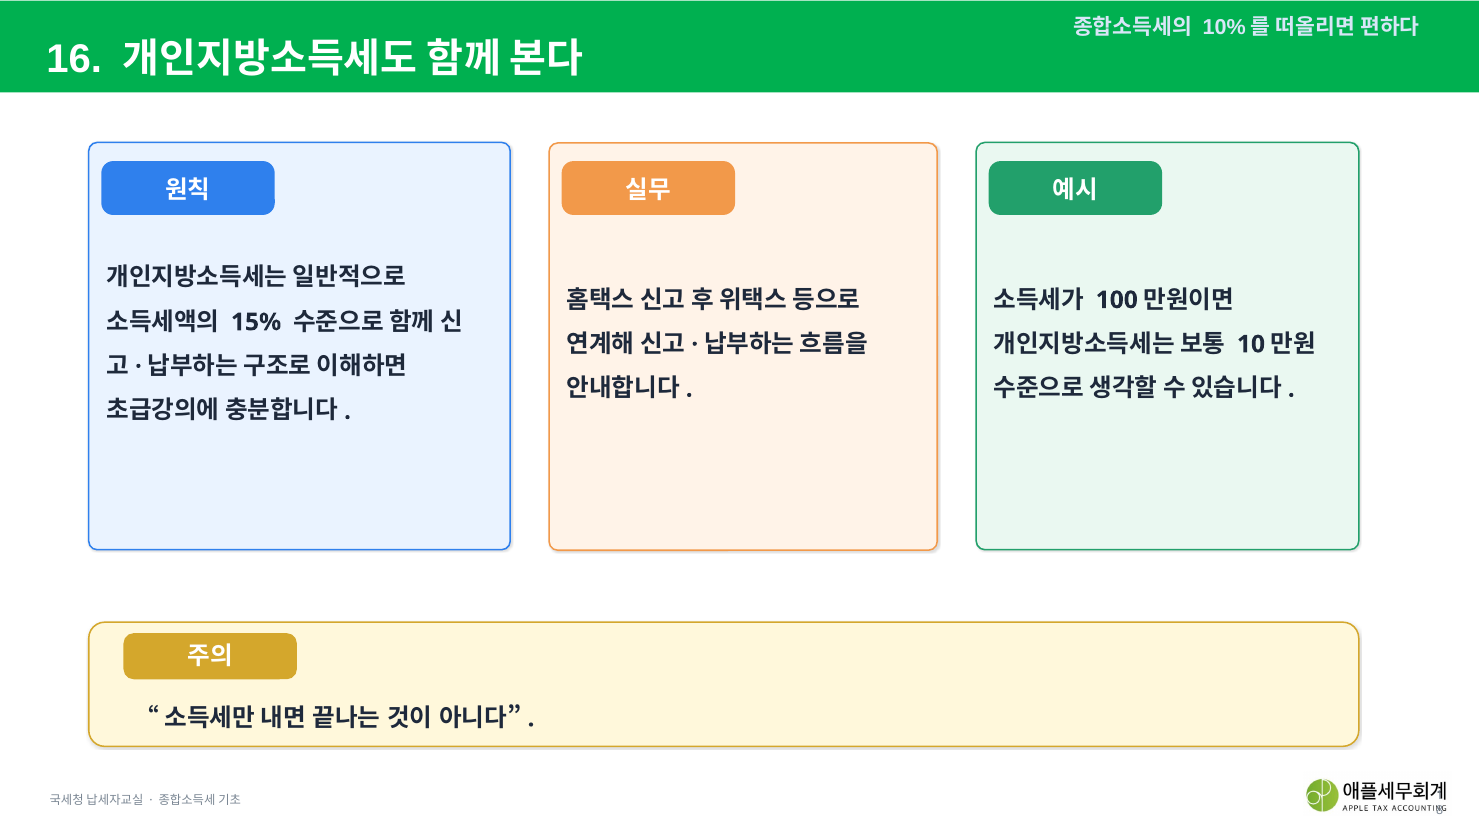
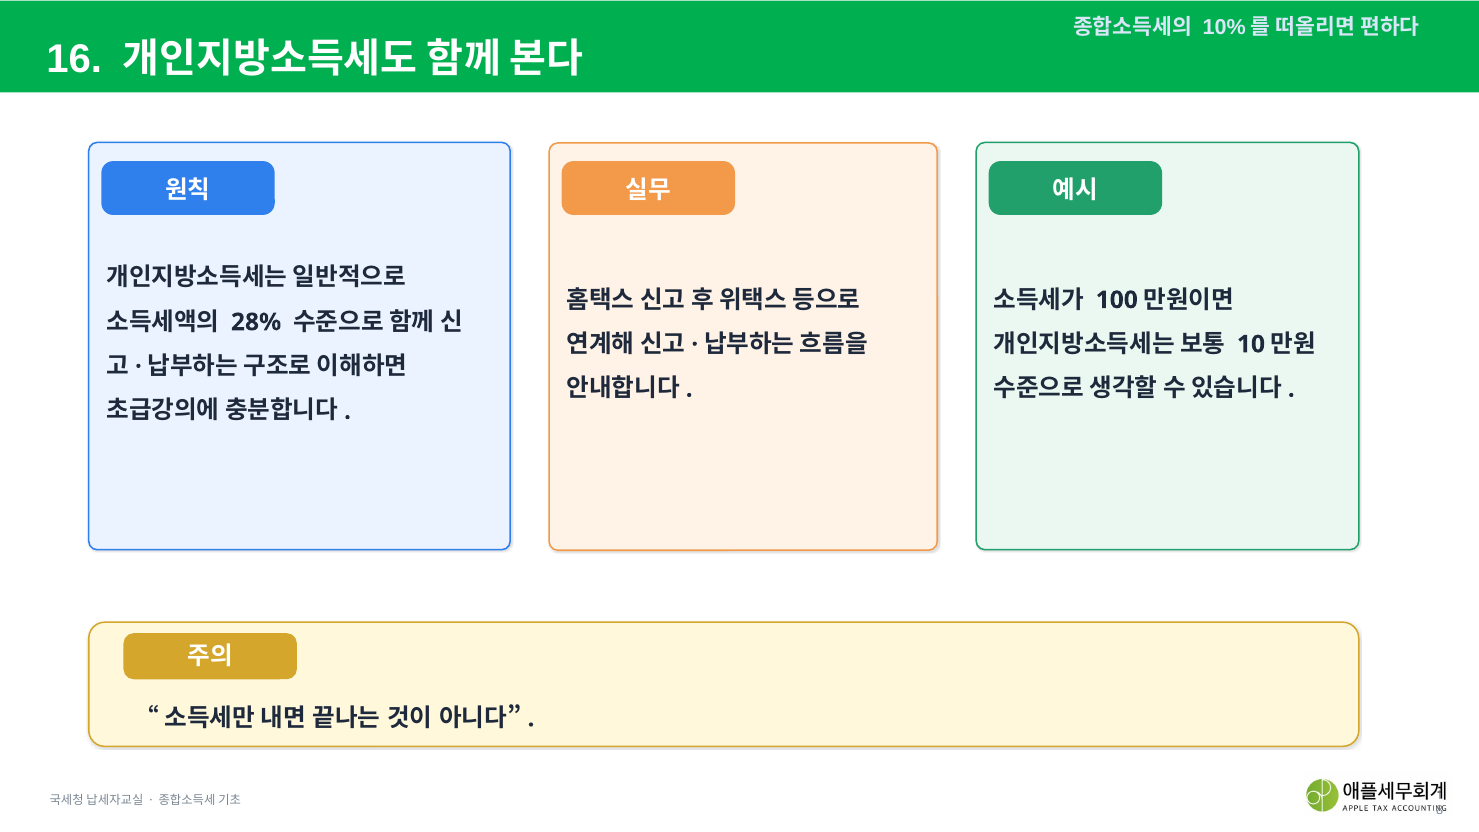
15%: 15% -> 28% (256, 322)
